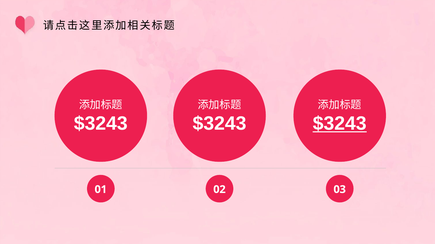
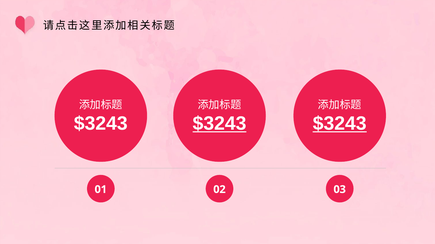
$3243 underline: none -> present (219, 124)
